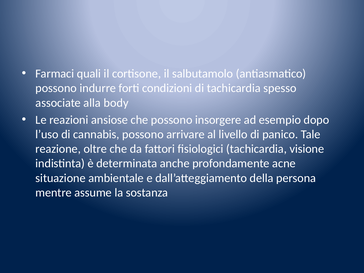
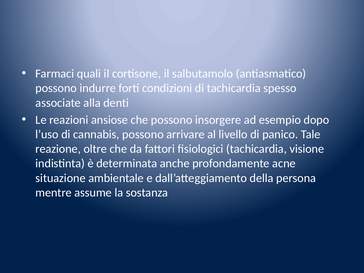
body: body -> denti (116, 103)
